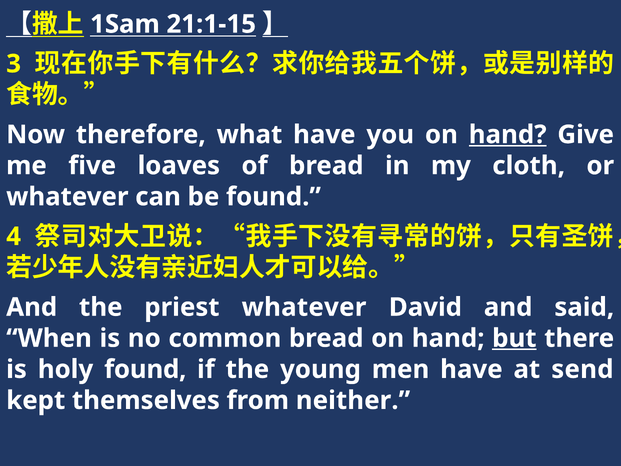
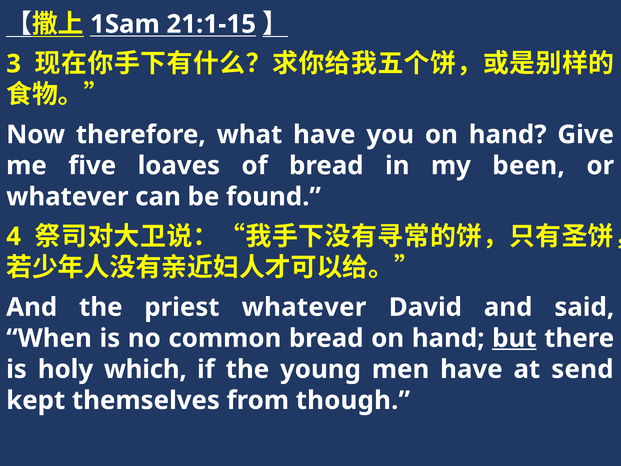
hand underline: present -> none (508, 135)
cloth: cloth -> been (529, 166)
holy found: found -> which (145, 369)
neither: neither -> though (353, 400)
